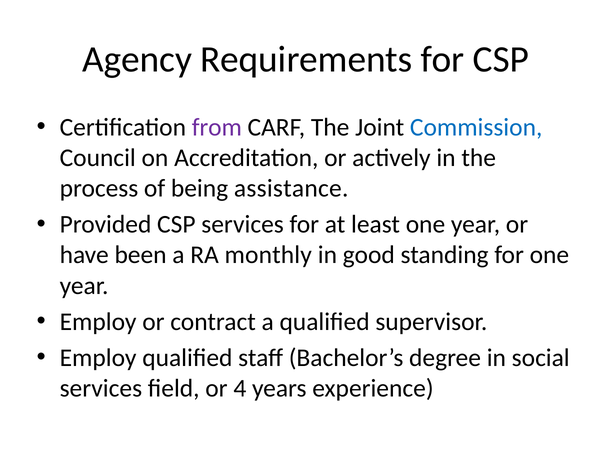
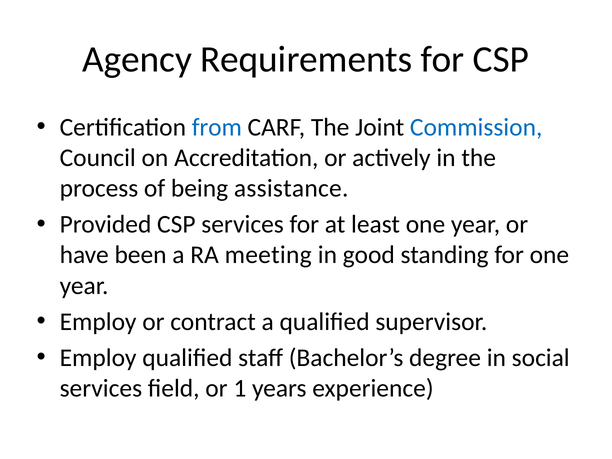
from colour: purple -> blue (217, 127)
monthly: monthly -> meeting (268, 255)
4: 4 -> 1 (240, 388)
